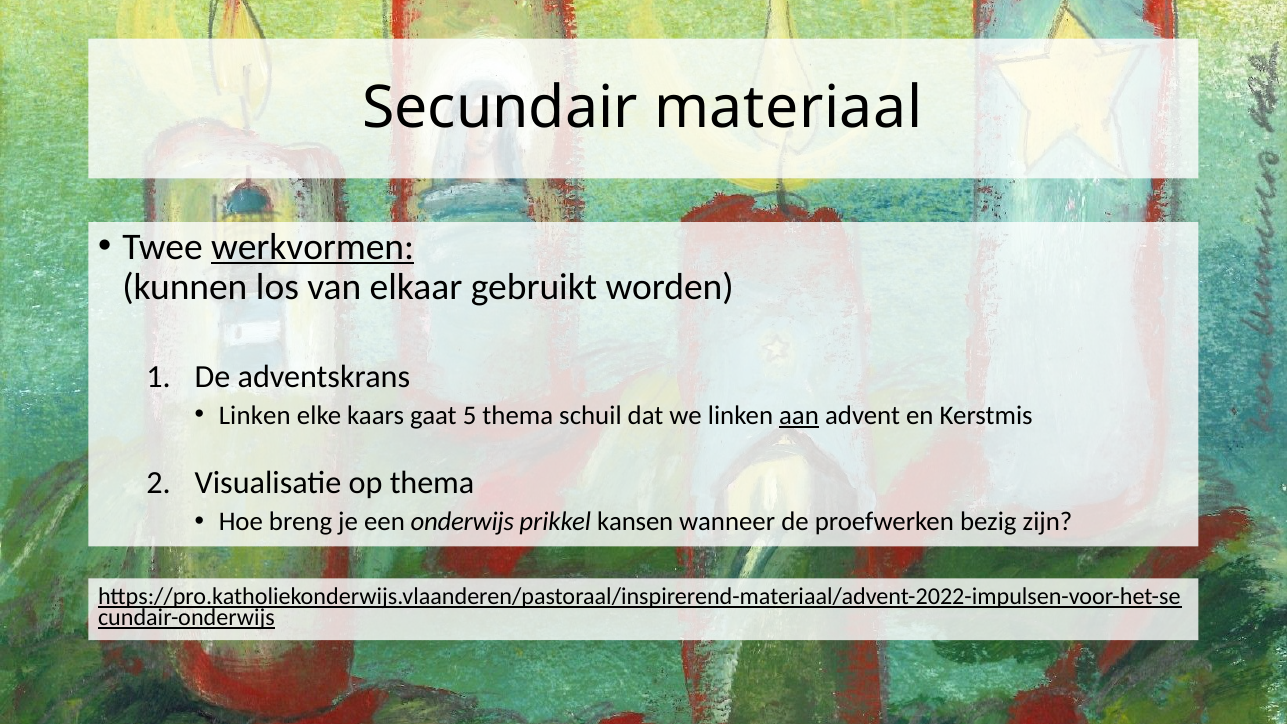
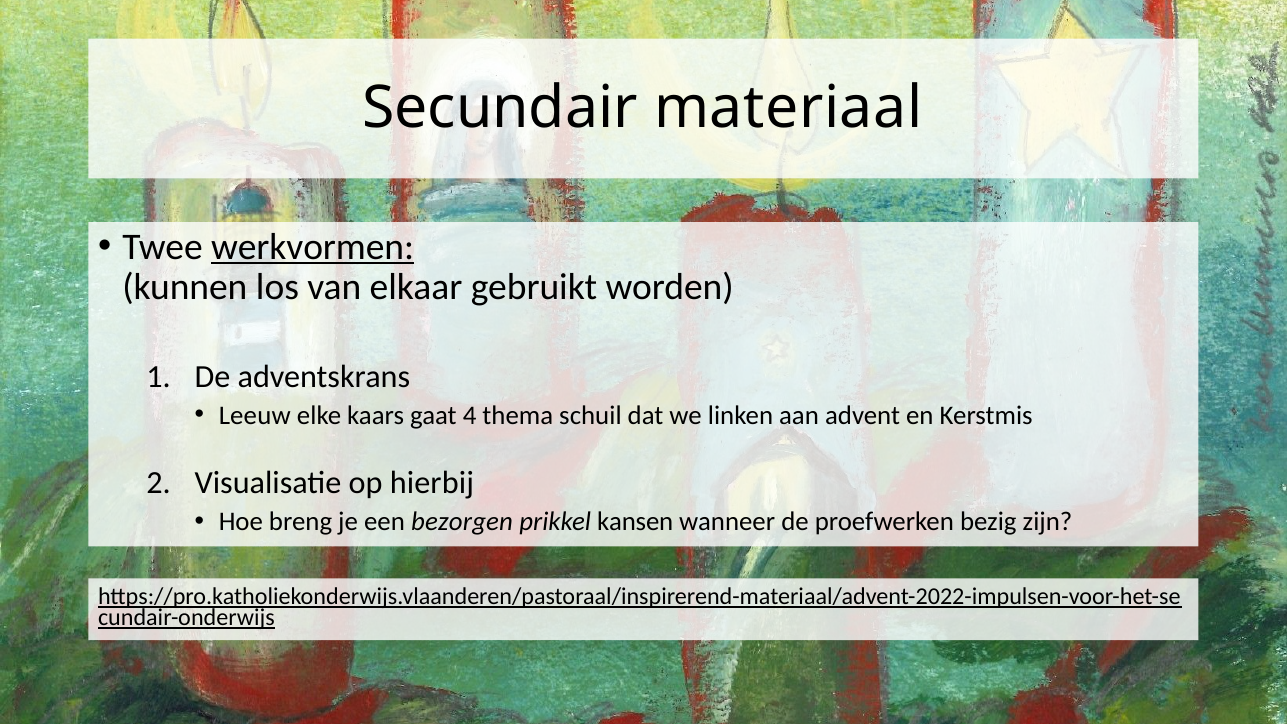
Linken: Linken -> Leeuw (255, 415)
5: 5 -> 4 (470, 415)
aan underline: present -> none (799, 415)
op thema: thema -> hierbij (432, 483)
onderwijs: onderwijs -> bezorgen (462, 521)
